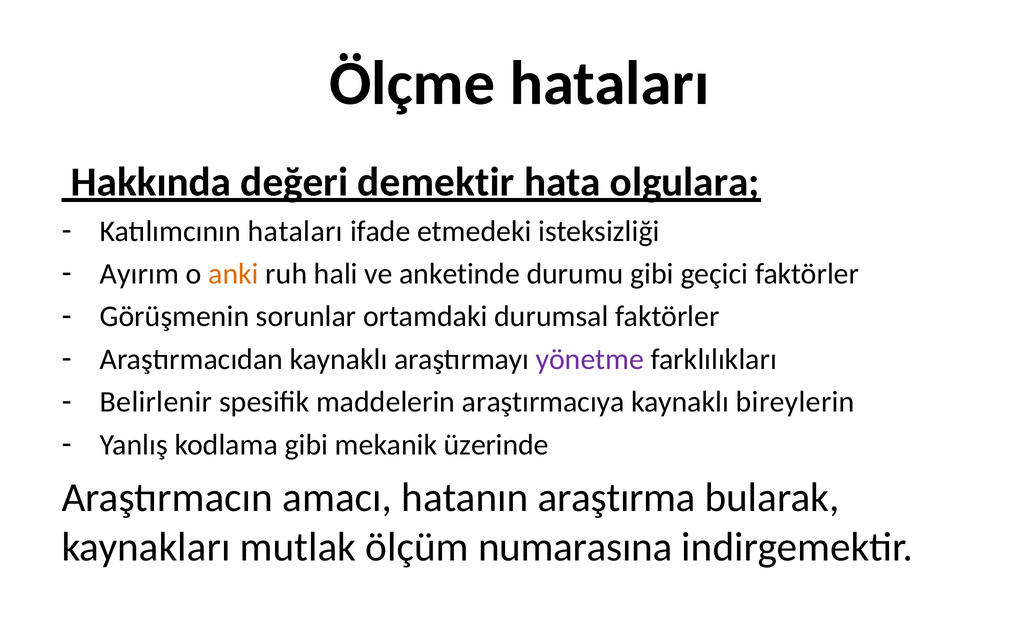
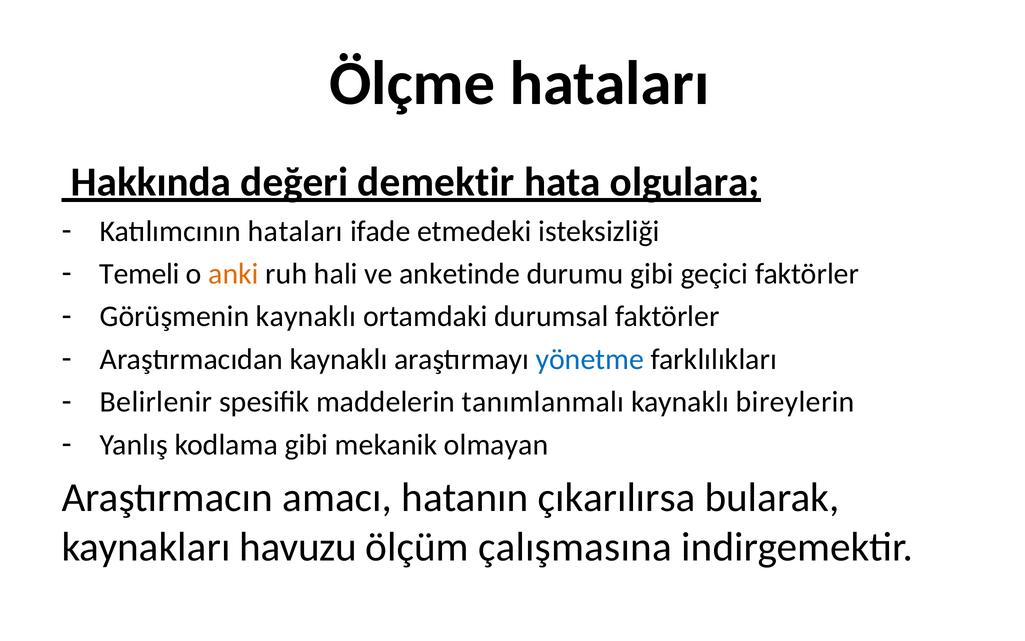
Ayırım: Ayırım -> Temeli (140, 274)
Görüşmenin sorunlar: sorunlar -> kaynaklı (306, 316)
yönetme colour: purple -> blue (590, 359)
araştırmacıya: araştırmacıya -> tanımlanmalı (543, 402)
üzerinde: üzerinde -> olmayan (496, 444)
araştırma: araştırma -> çıkarılırsa (617, 497)
mutlak: mutlak -> havuzu (298, 547)
numarasına: numarasına -> çalışmasına (575, 547)
